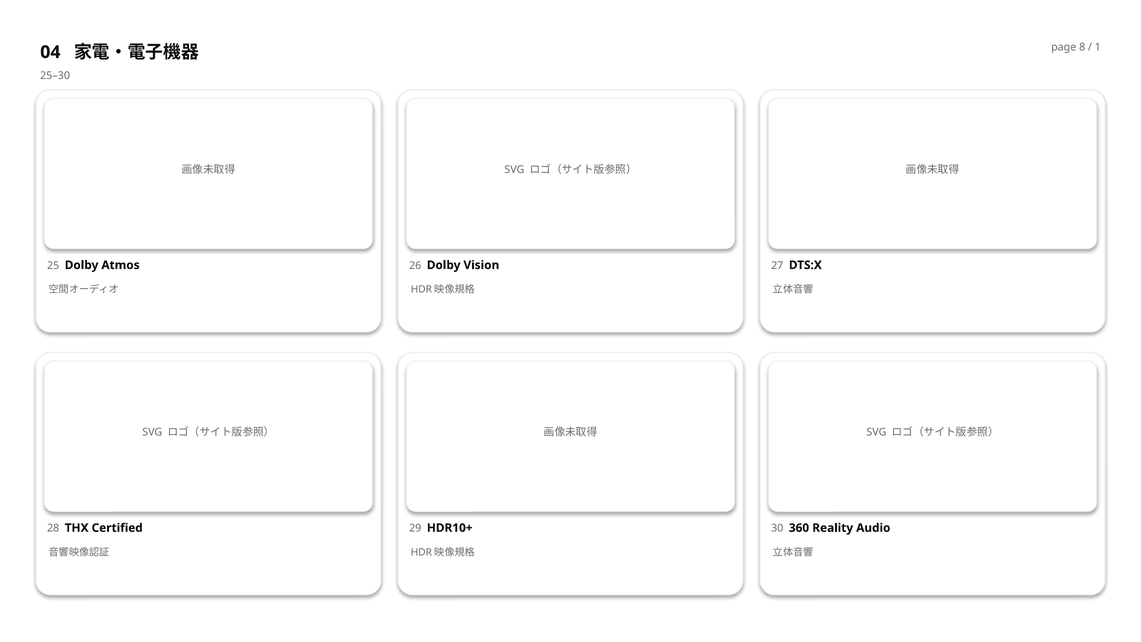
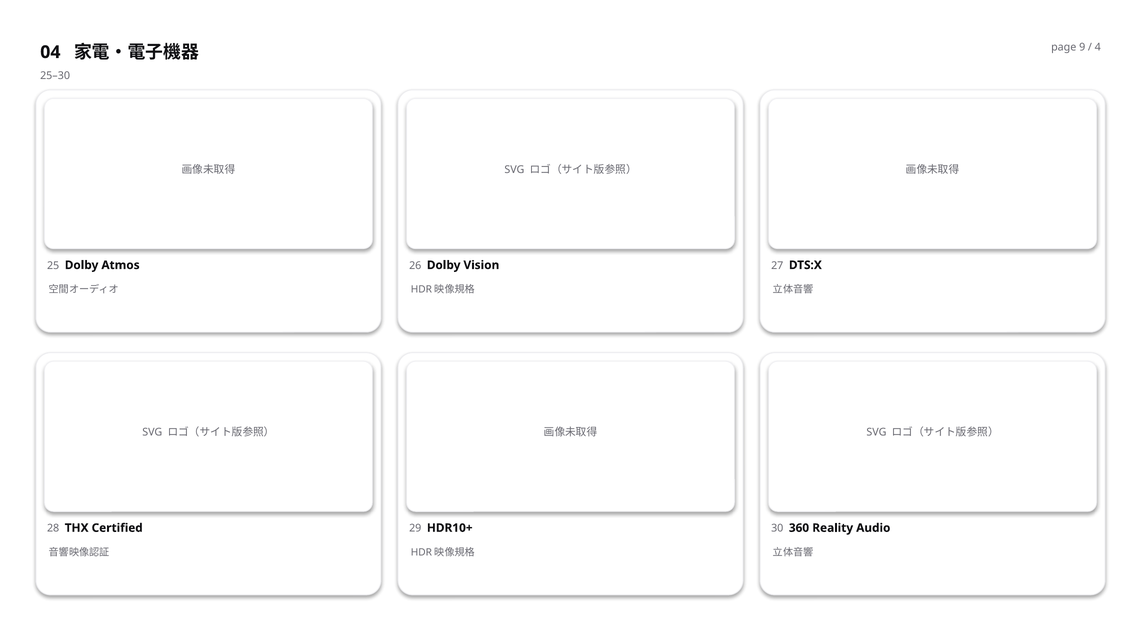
8: 8 -> 9 (1082, 47)
1: 1 -> 4 (1098, 47)
